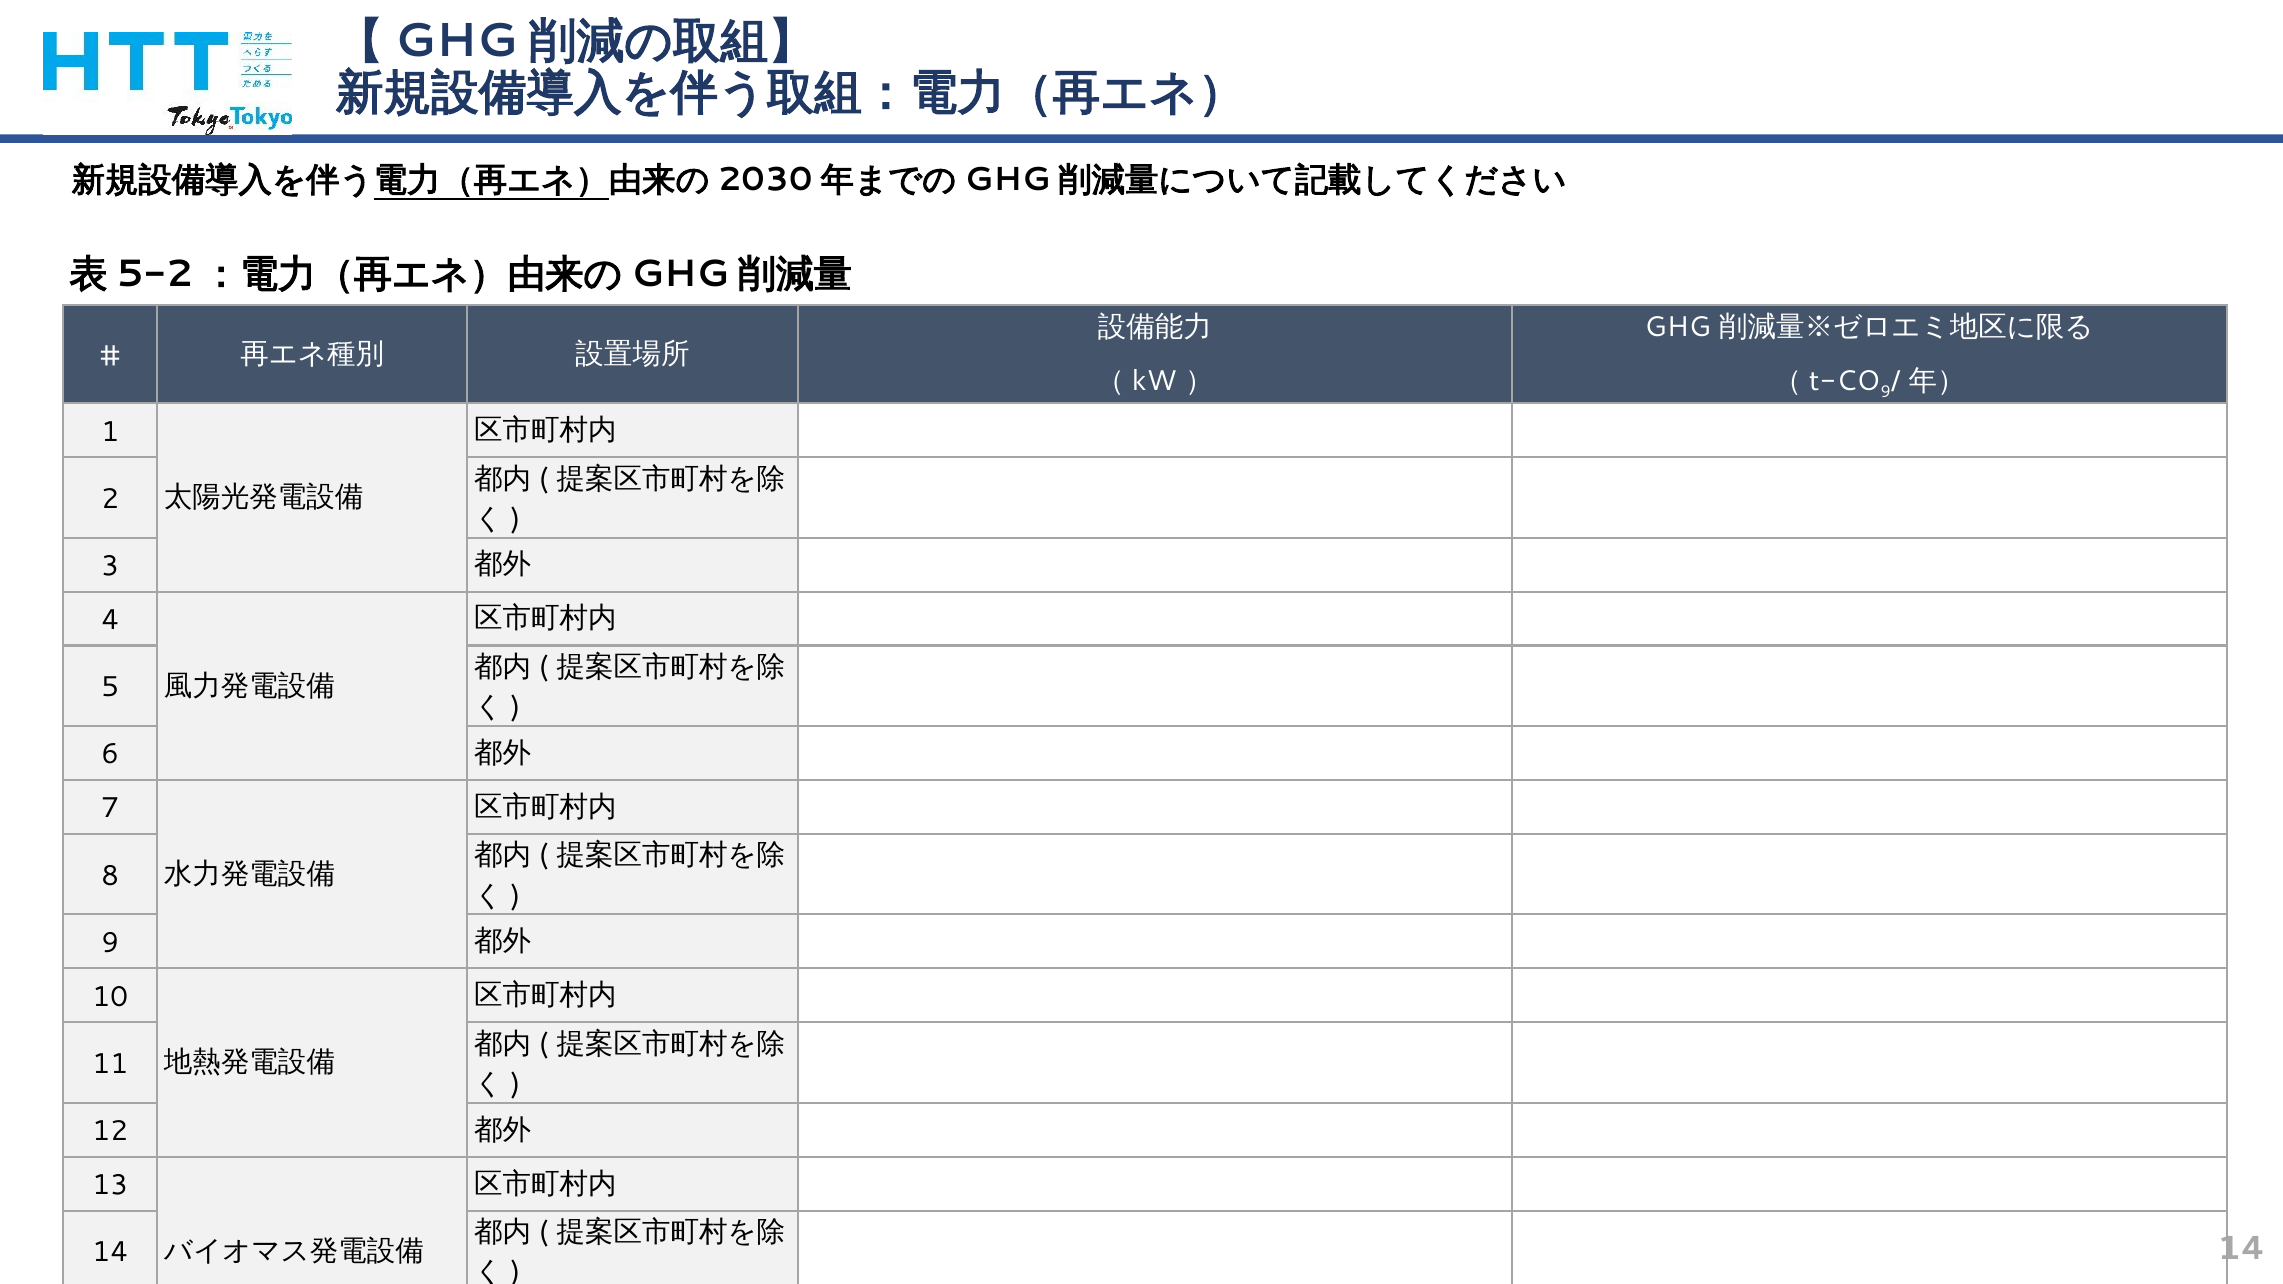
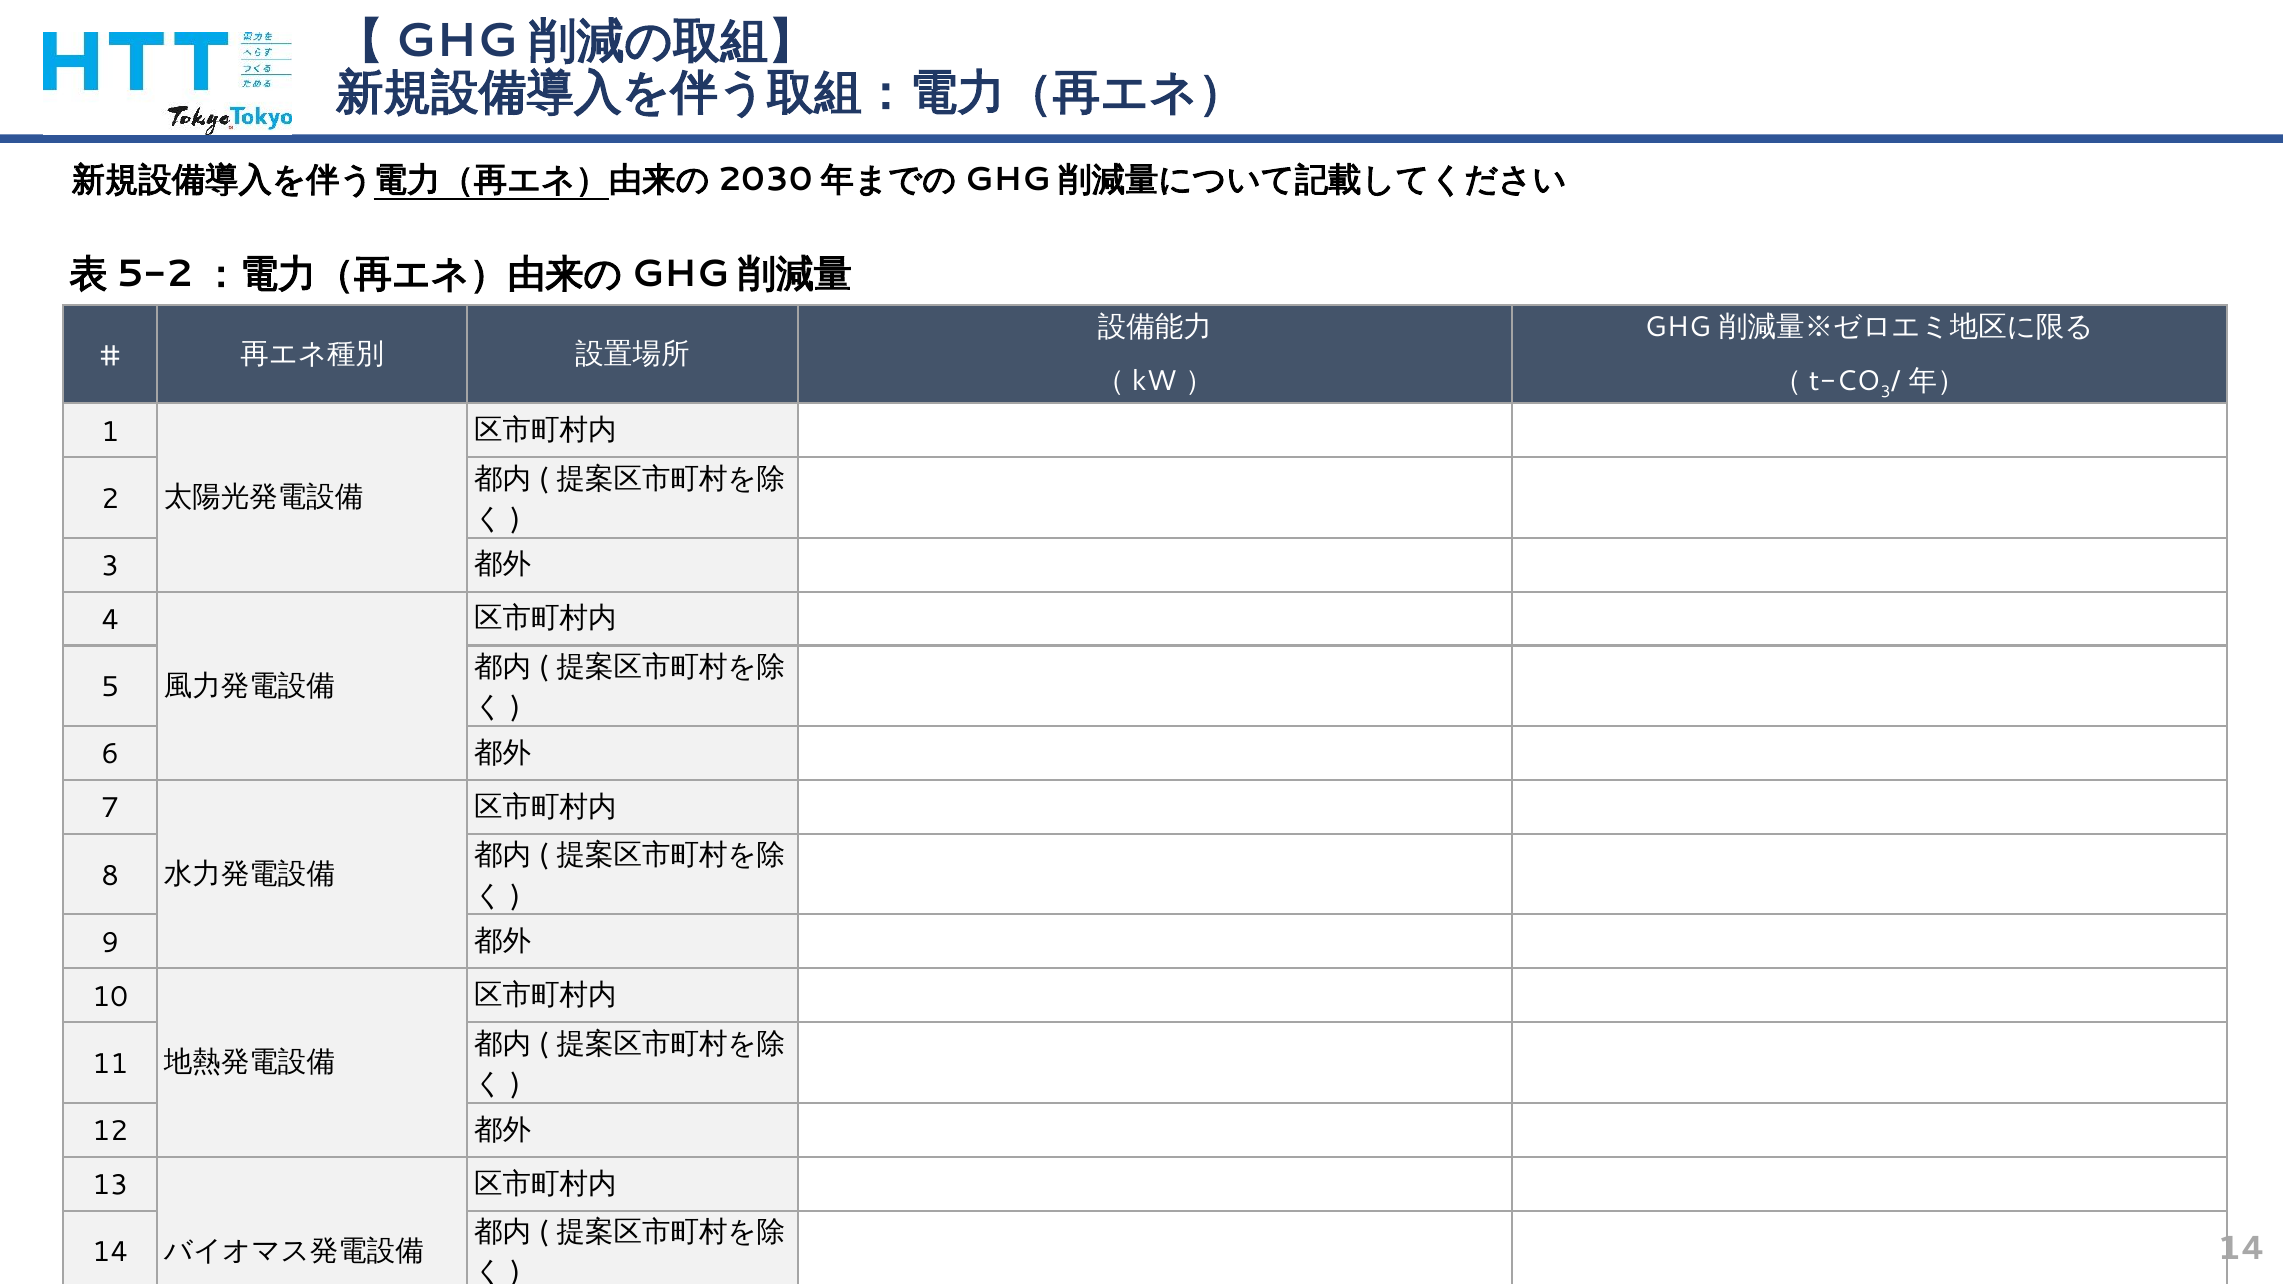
9: 9 -> 3 (1886, 393)
